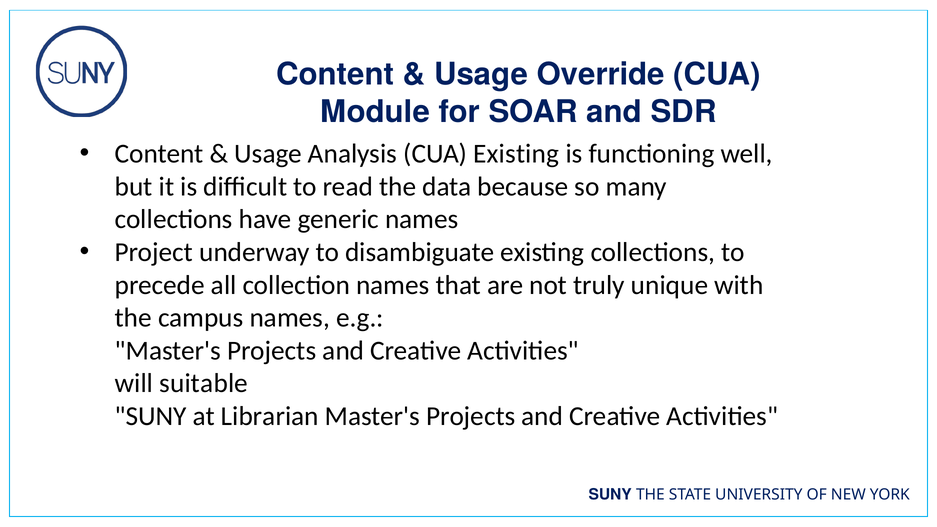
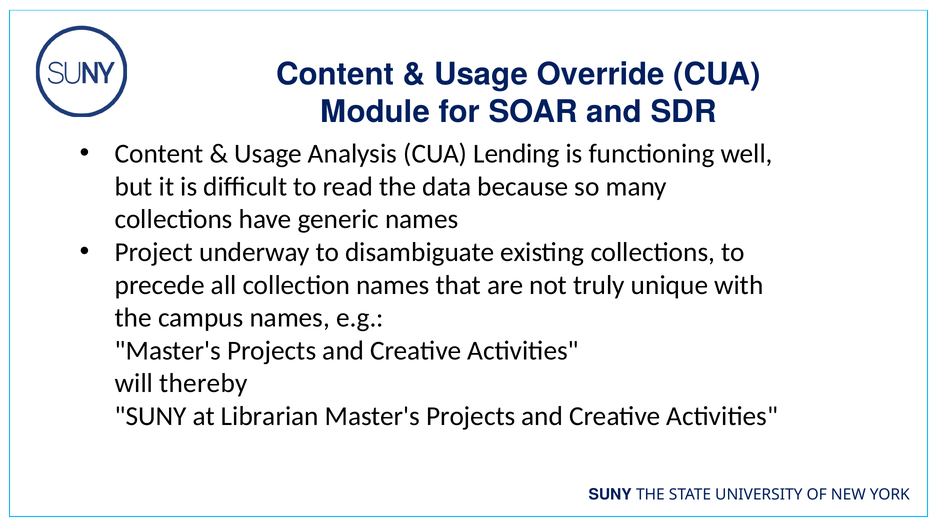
CUA Existing: Existing -> Lending (516, 154)
suitable: suitable -> thereby (204, 383)
